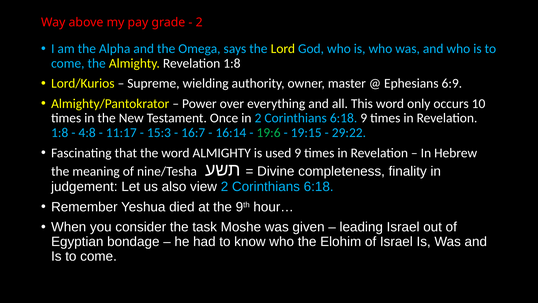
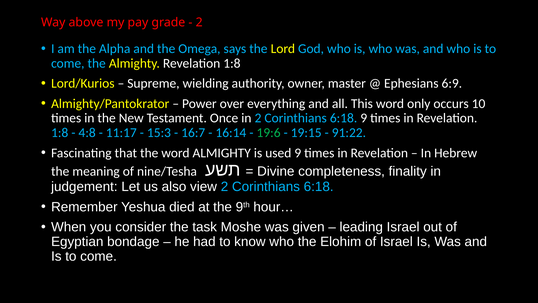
29:22: 29:22 -> 91:22 (349, 133)
